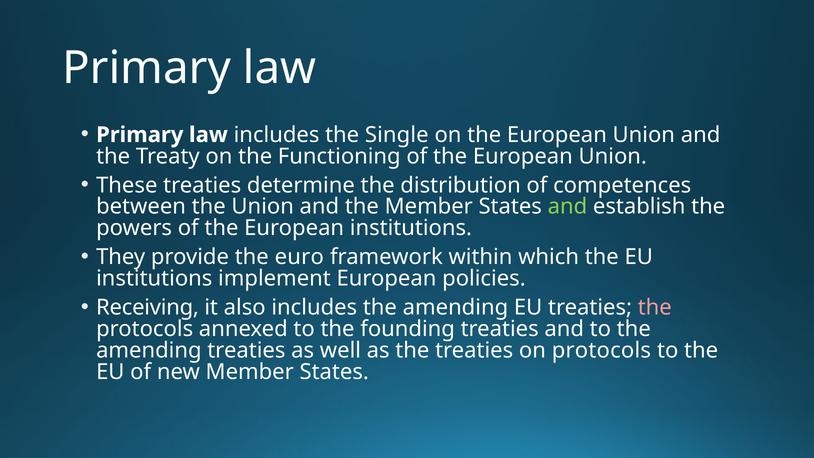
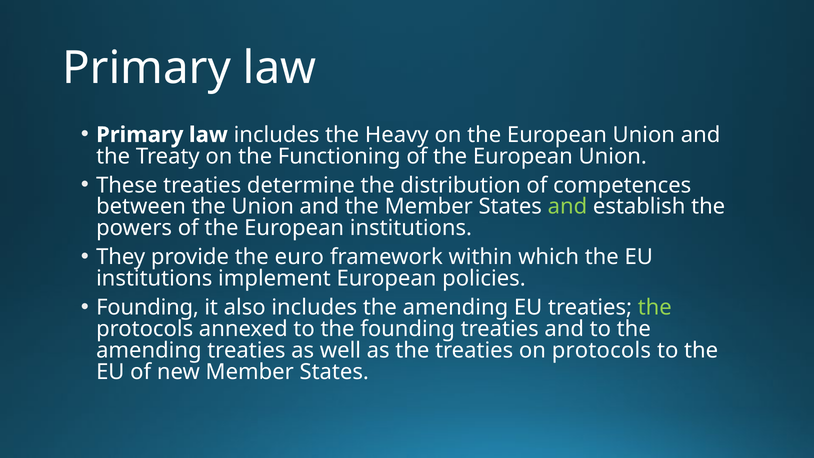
Single: Single -> Heavy (397, 135)
Receiving: Receiving -> Founding (147, 308)
the colour: pink -> light green (655, 308)
